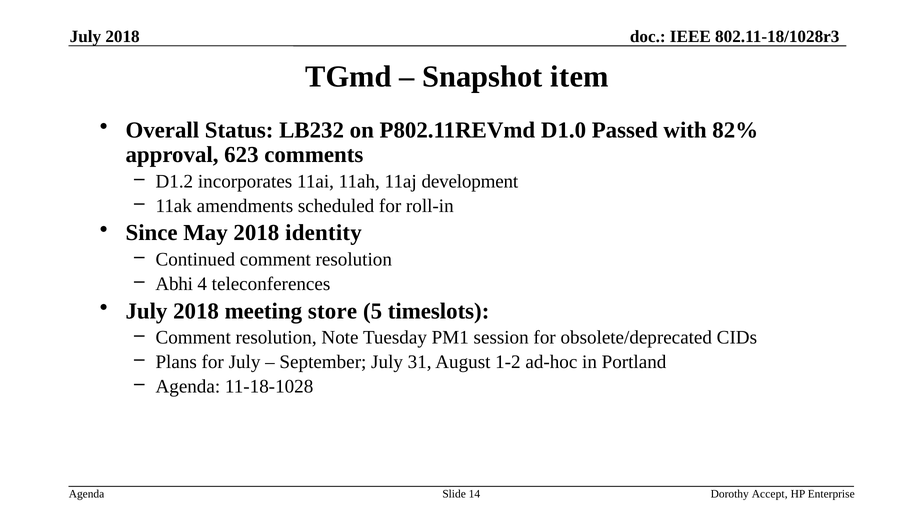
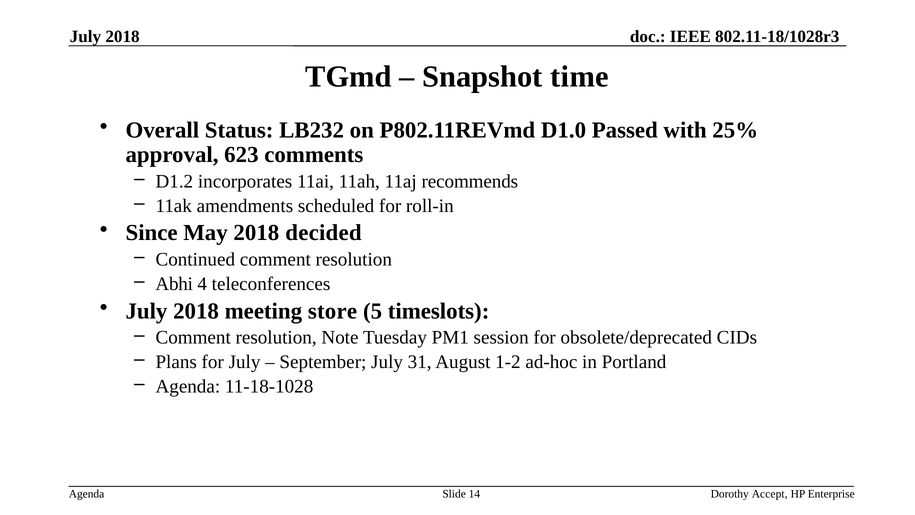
item: item -> time (580, 76)
82%: 82% -> 25% (735, 130)
development: development -> recommends (470, 181)
identity: identity -> decided (323, 233)
